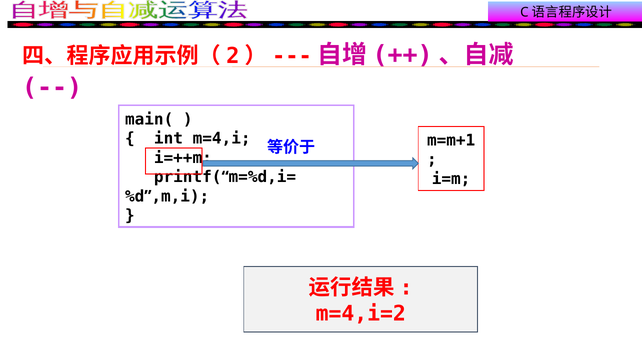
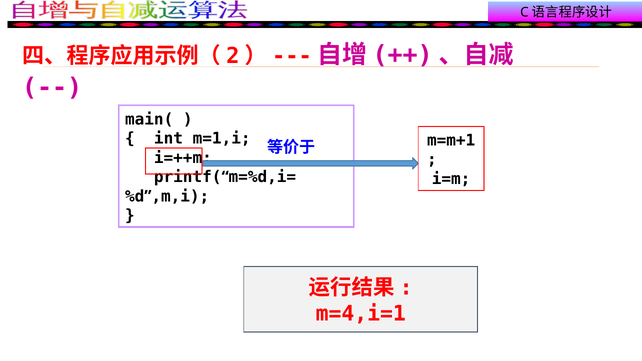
m=4,i: m=4,i -> m=1,i (222, 139)
m=4,i=2: m=4,i=2 -> m=4,i=1 (361, 314)
